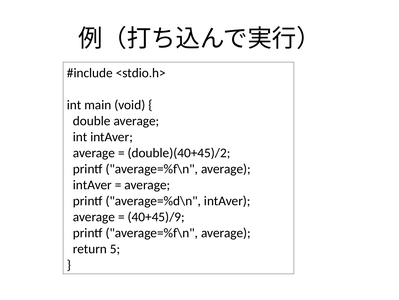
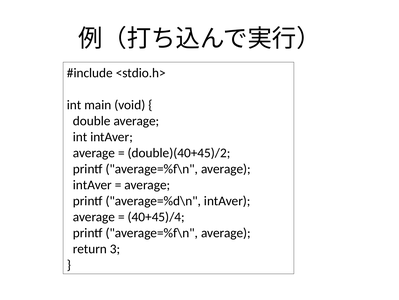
40+45)/9: 40+45)/9 -> 40+45)/4 (156, 216)
5: 5 -> 3 (115, 248)
